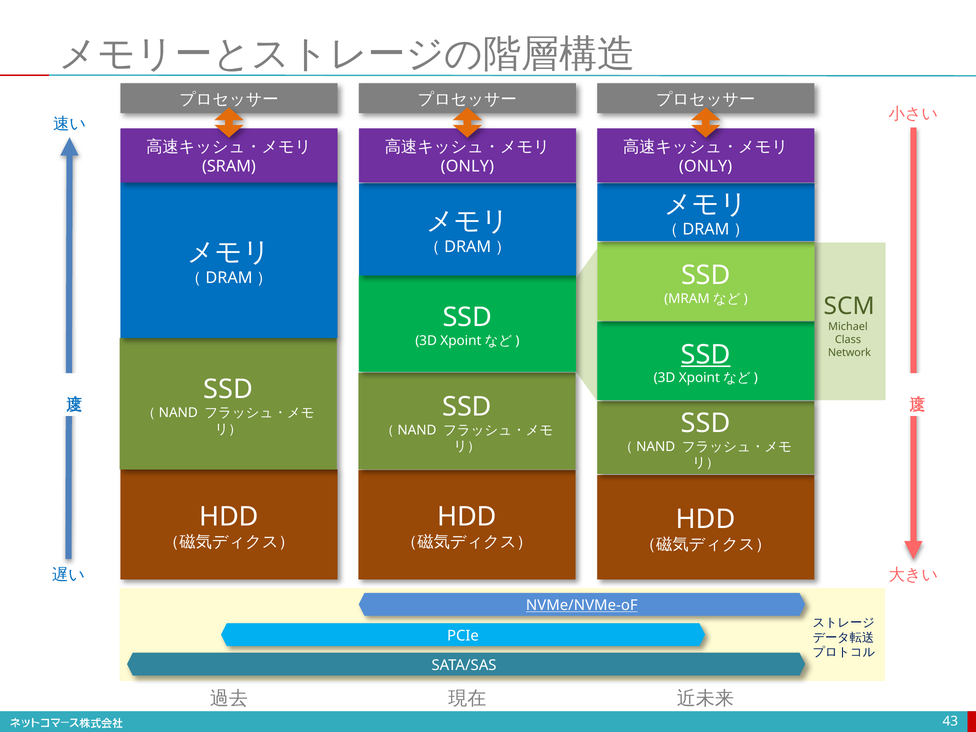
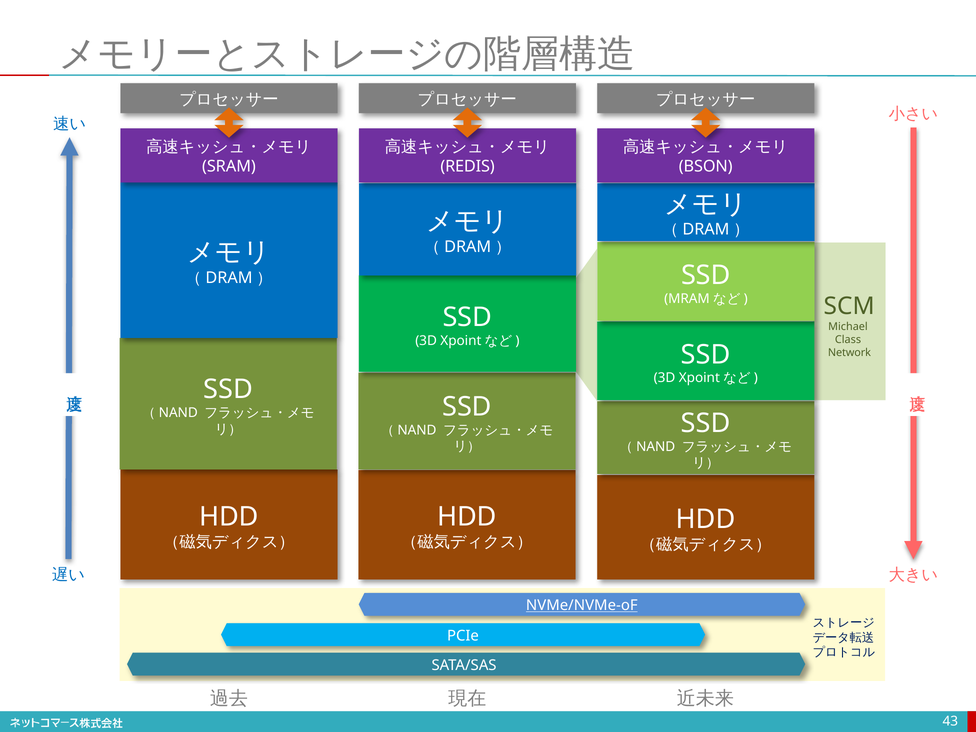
ONLY: ONLY -> REDIS (468, 166)
ONLY: ONLY -> BSON (706, 166)
SSD underline: present -> none (706, 355)
